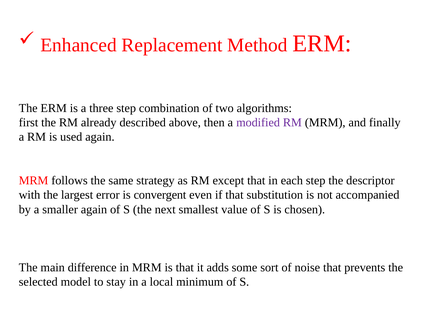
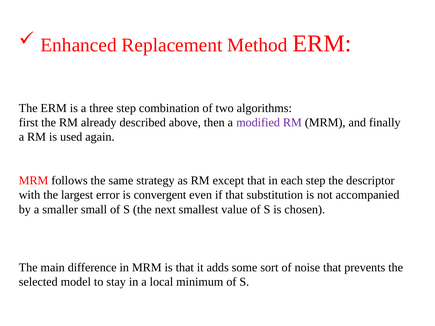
smaller again: again -> small (94, 210)
